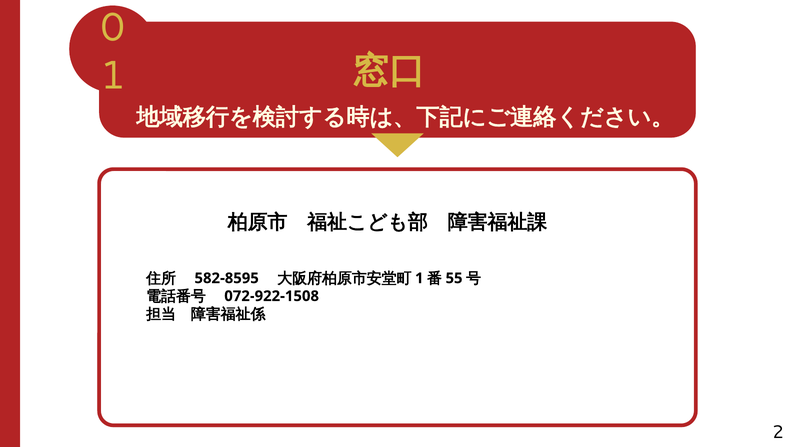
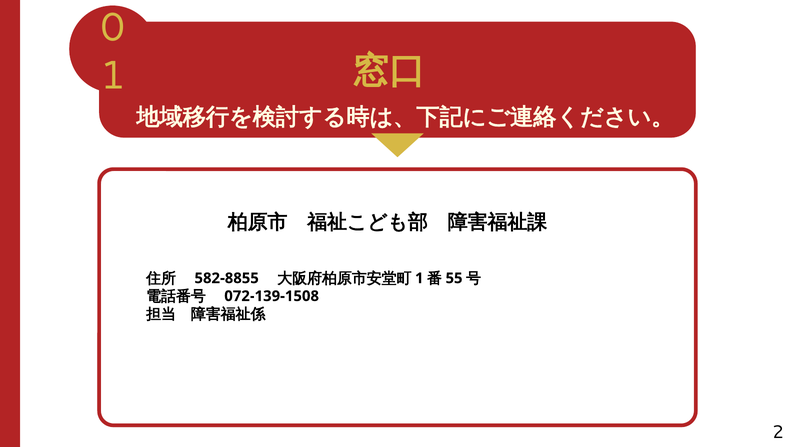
582-8595: 582-8595 -> 582-8855 (227, 278)
072-922-1508: 072-922-1508 -> 072-139-1508 (272, 296)
